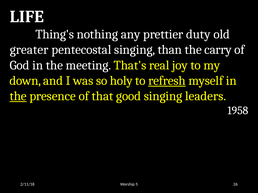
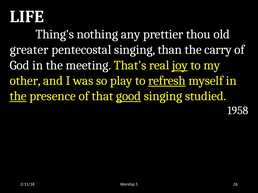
duty: duty -> thou (198, 34)
joy underline: none -> present (180, 65)
down: down -> other (25, 81)
holy: holy -> play (121, 81)
good underline: none -> present (129, 96)
leaders: leaders -> studied (206, 96)
